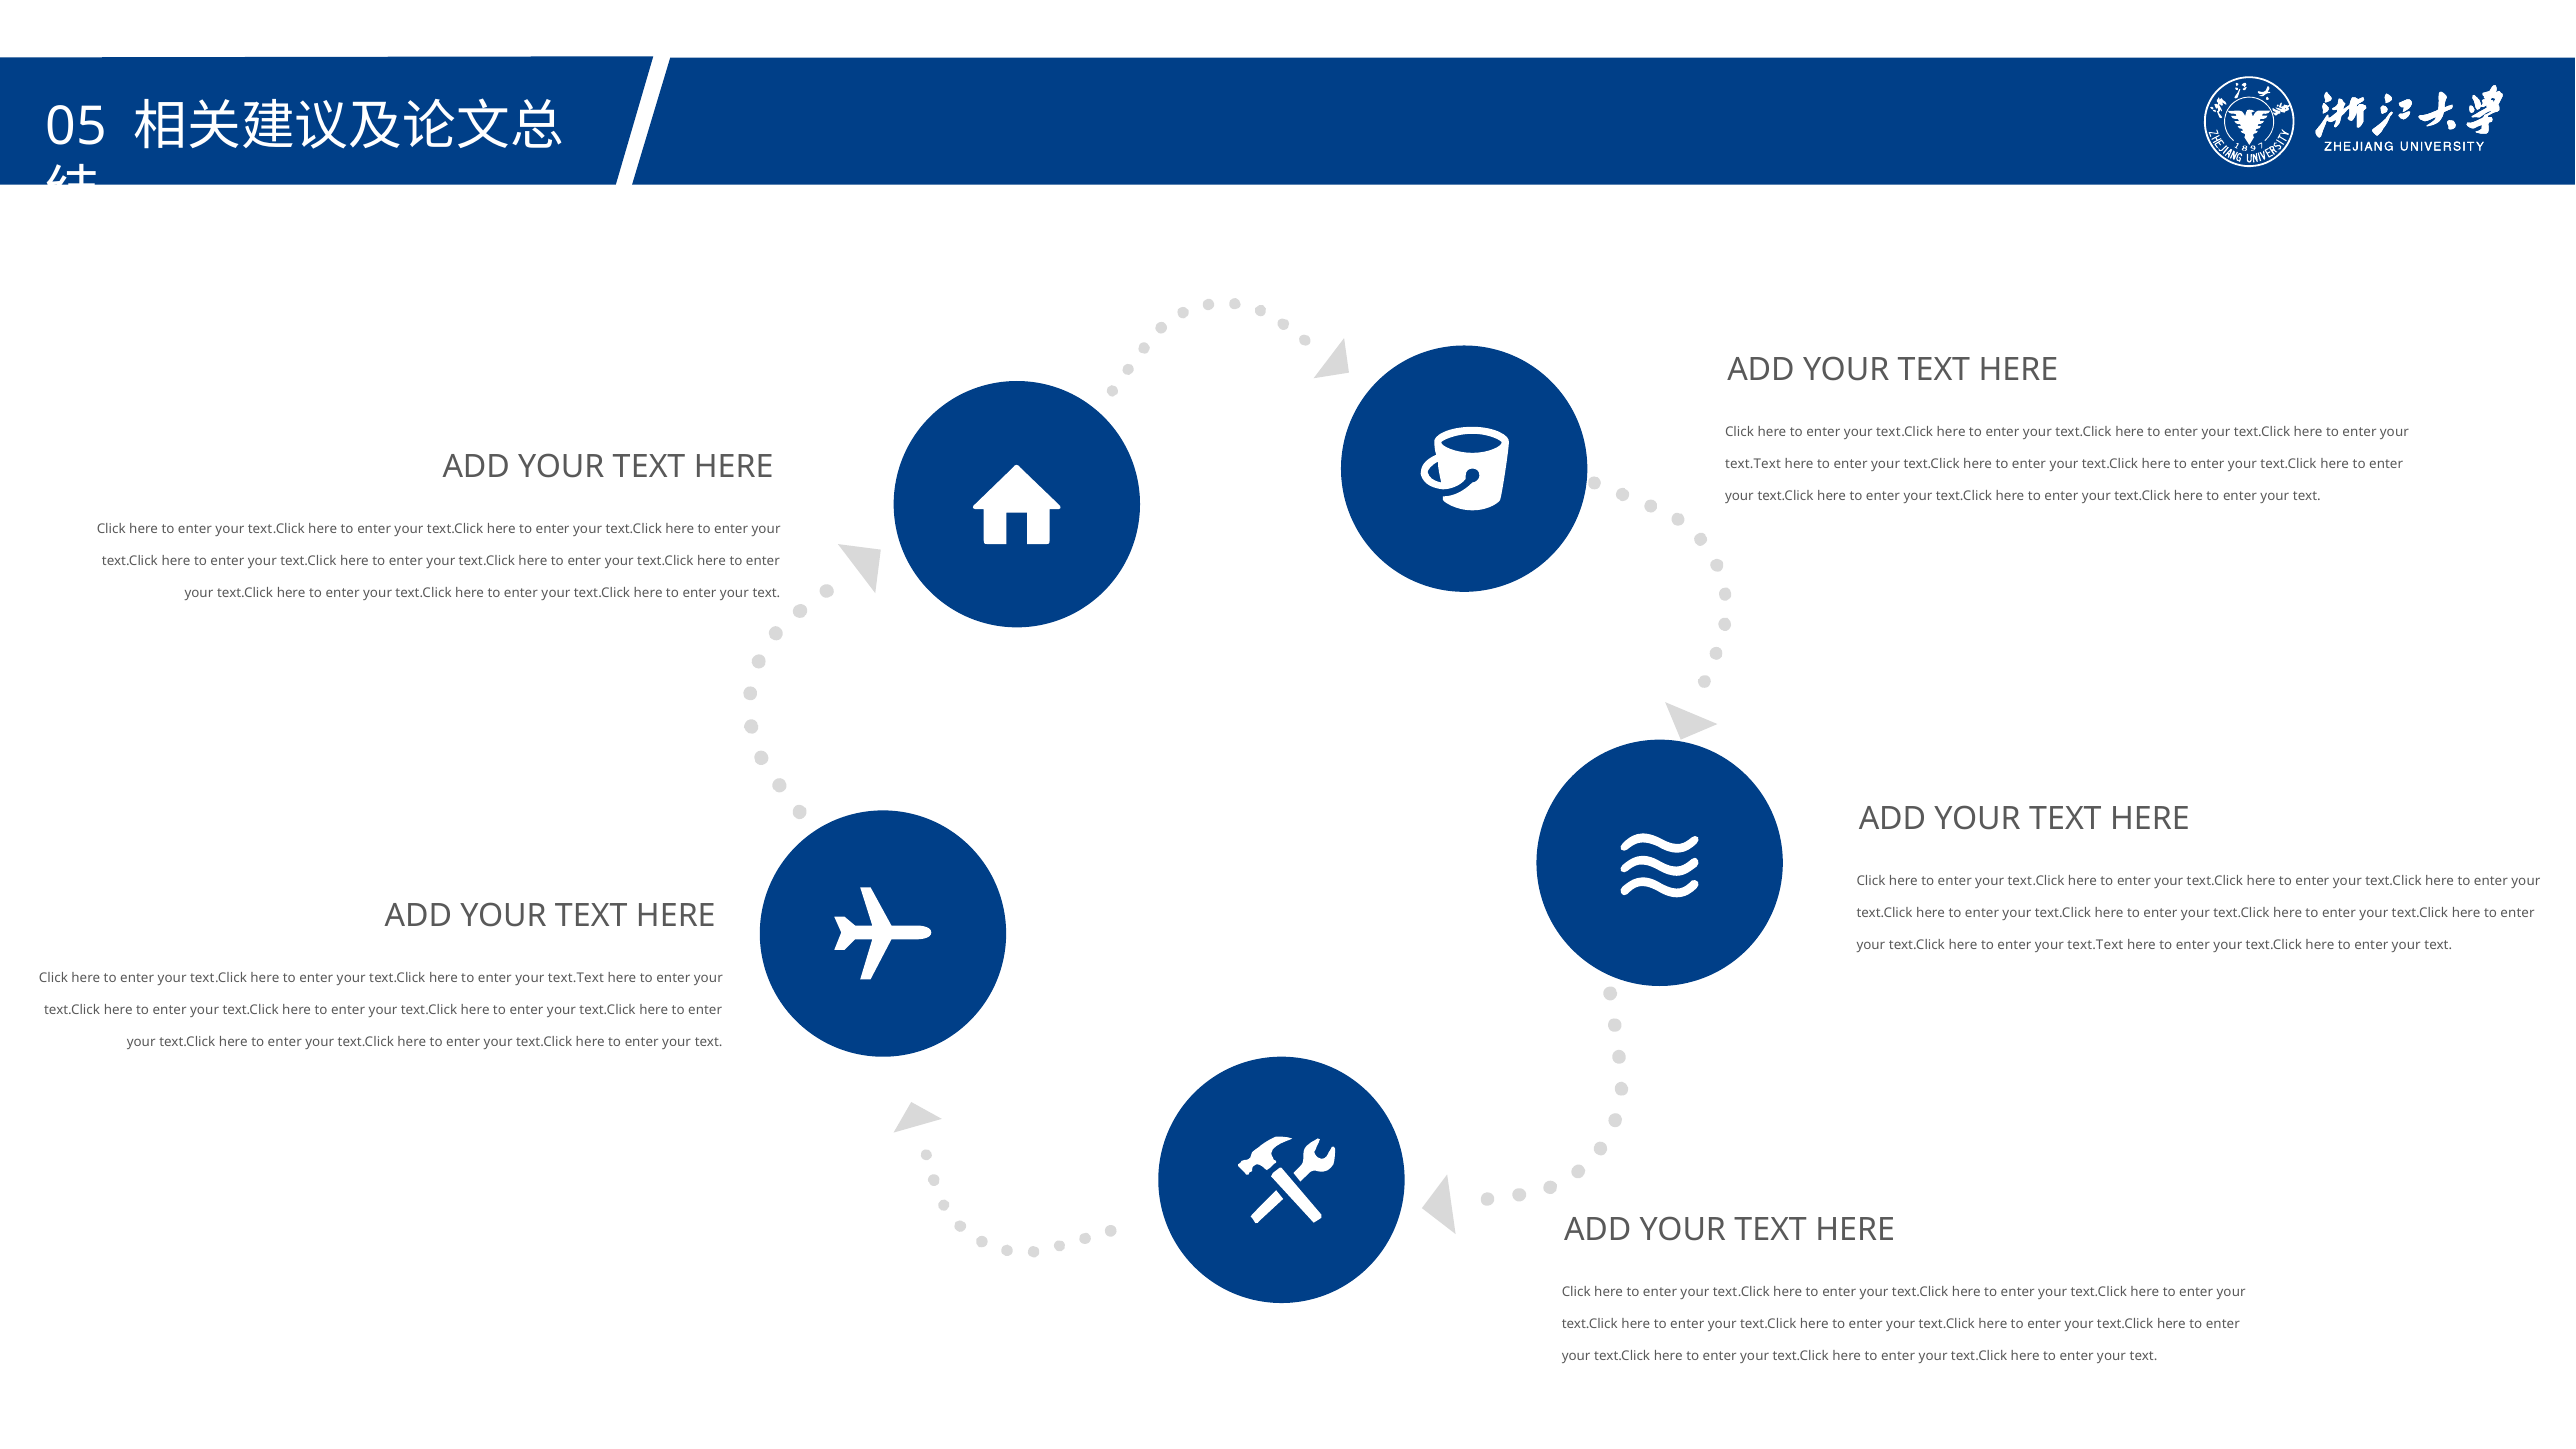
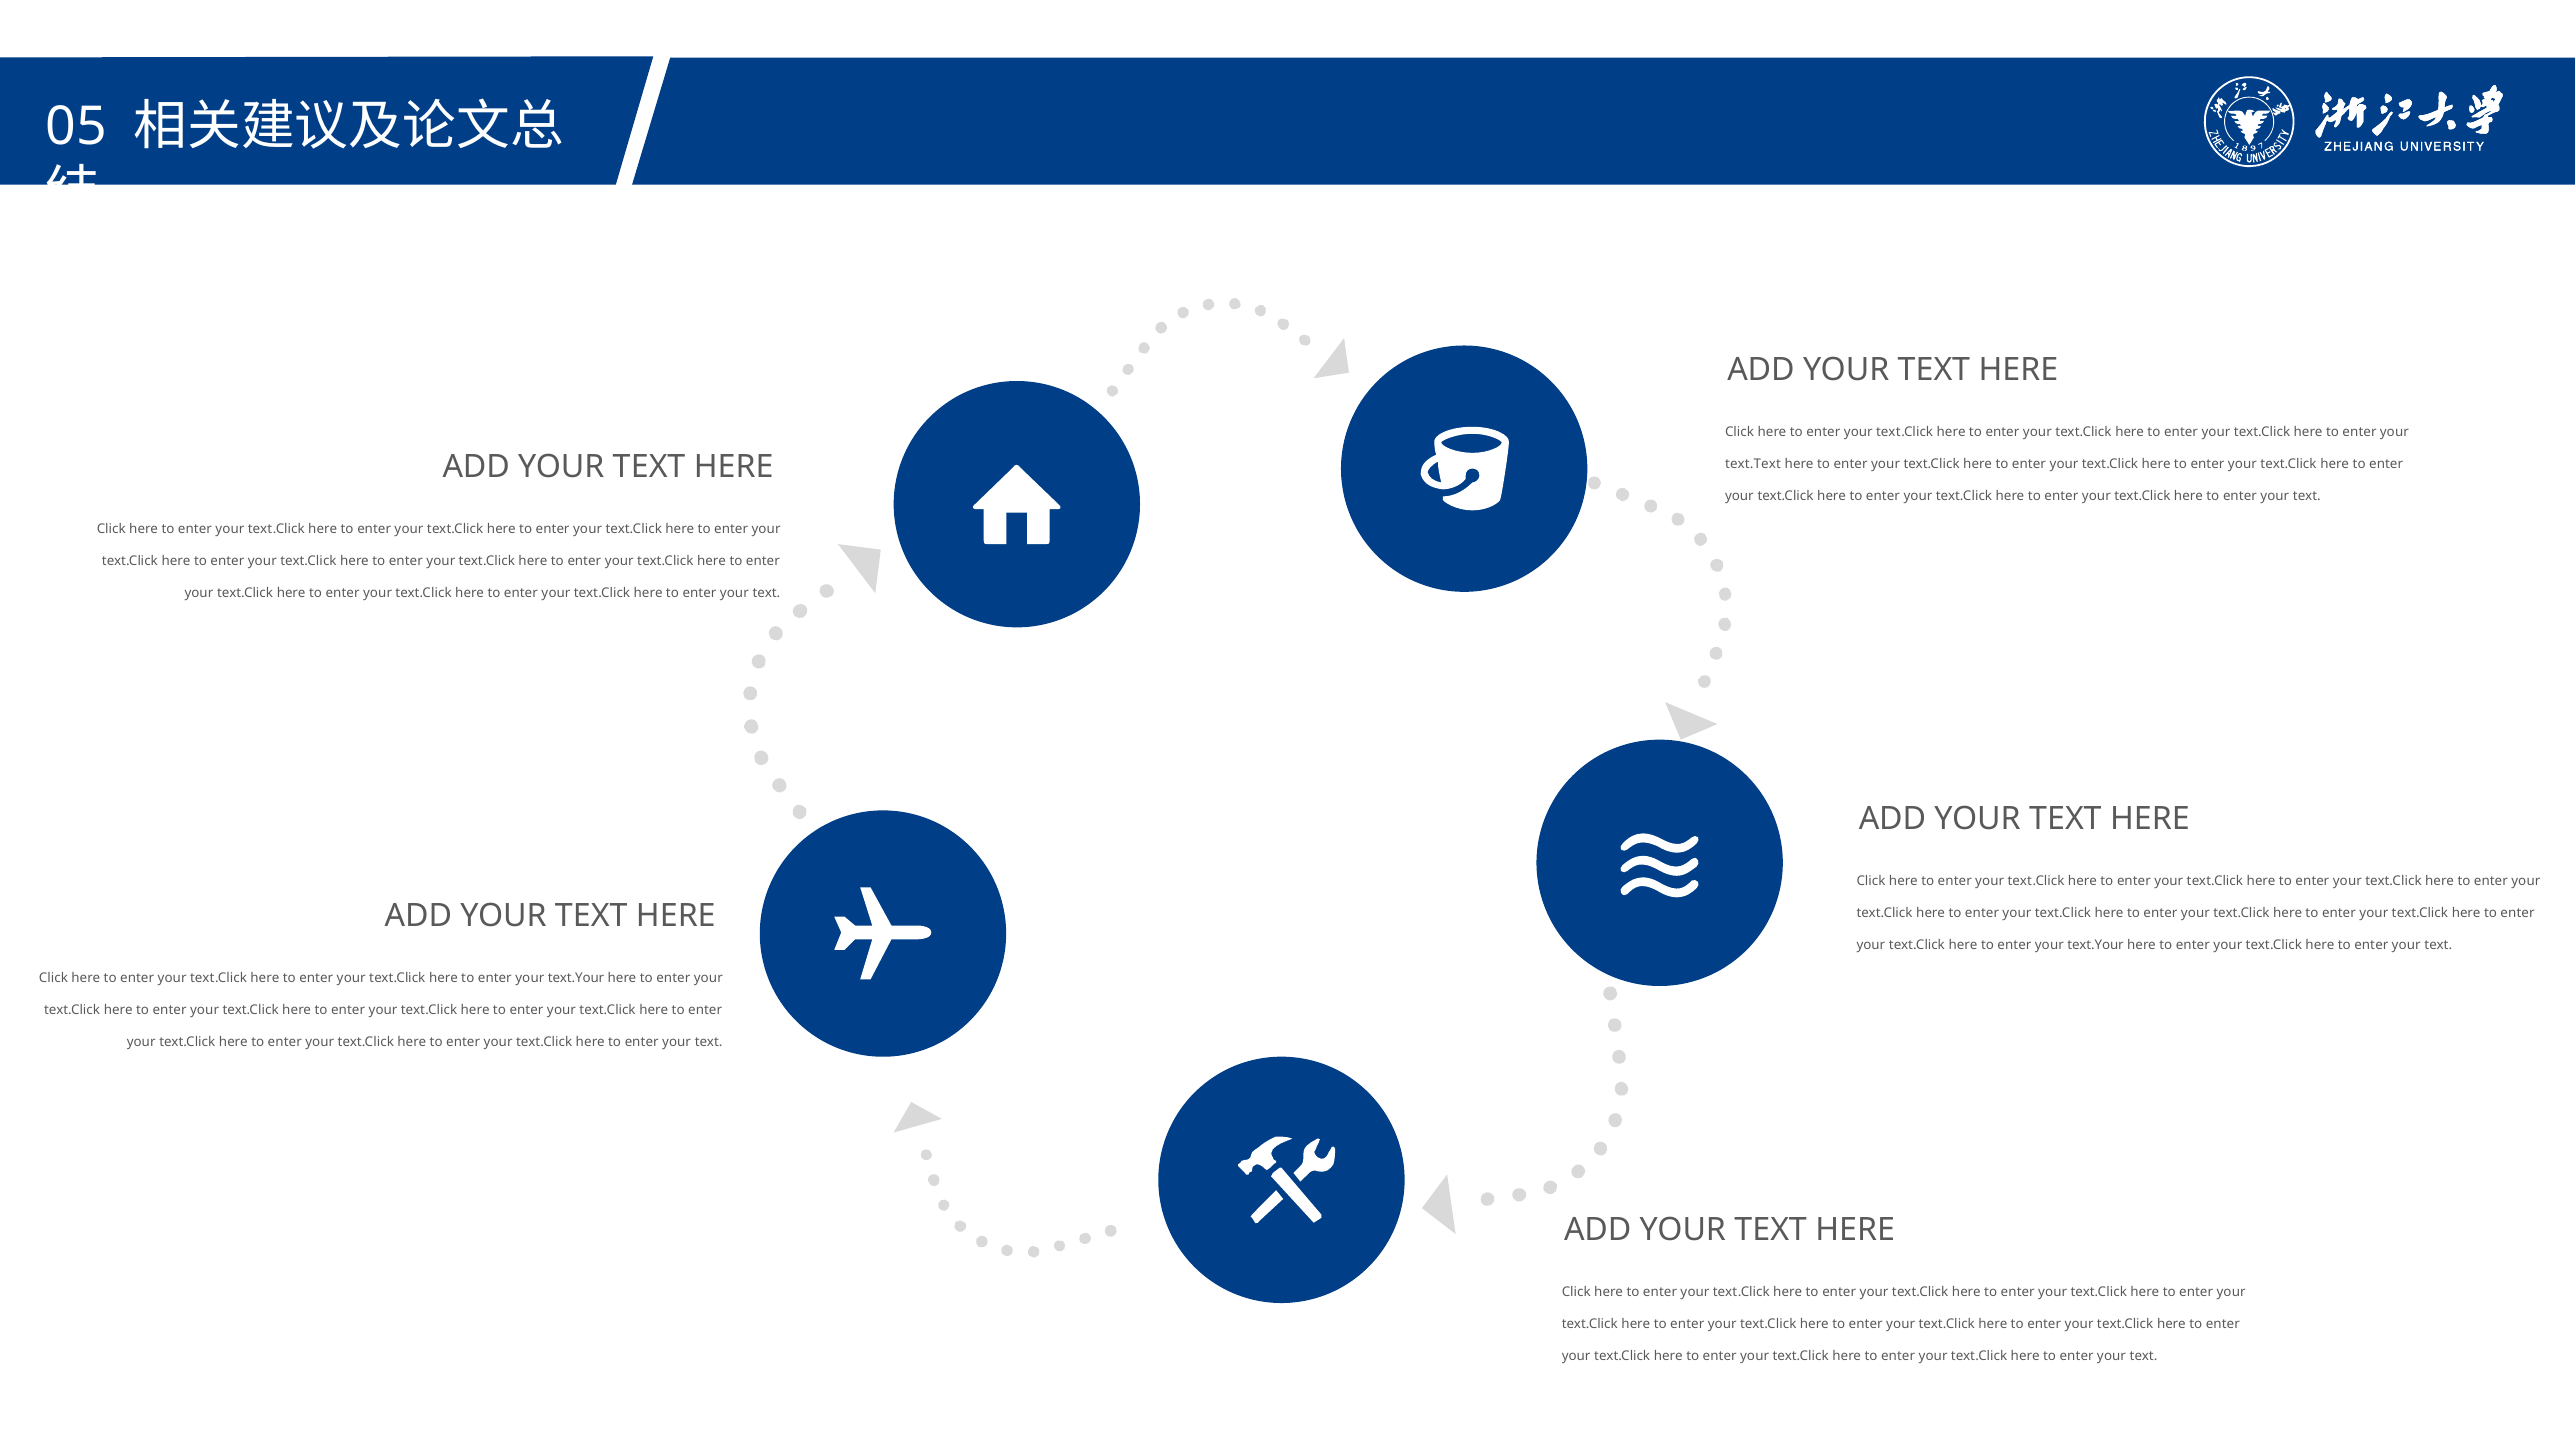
text.Text: text.Text -> text.Your (2096, 945)
text.Text: text.Text -> text.Your (576, 978)
